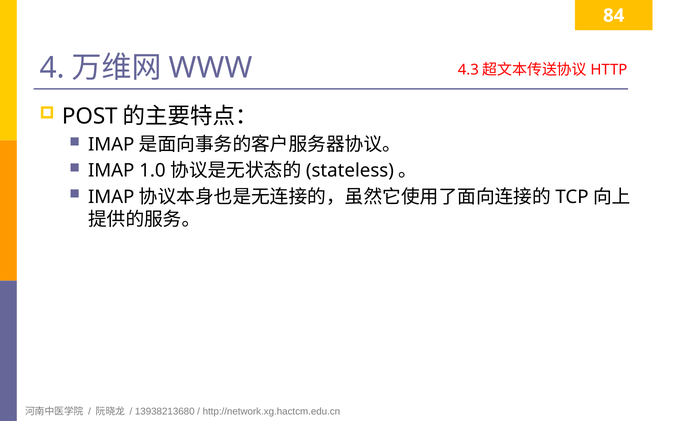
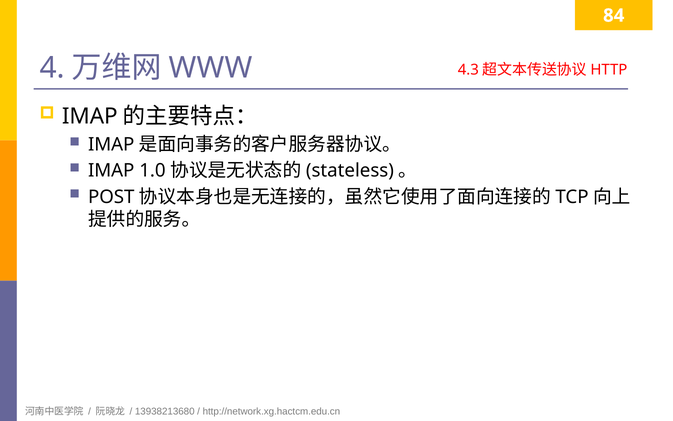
POST: POST -> IMAP (90, 116)
IMAP: IMAP -> POST (111, 197)
